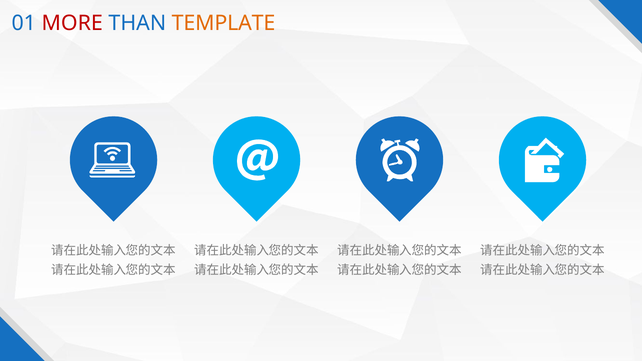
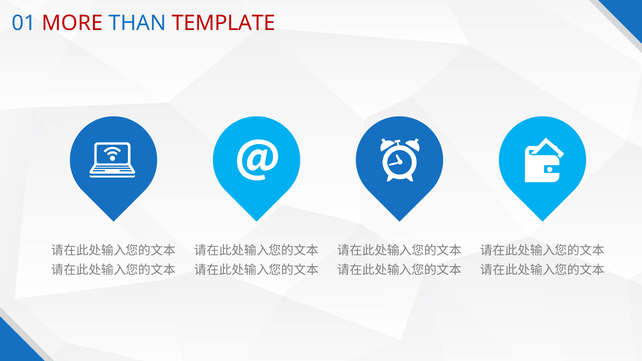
TEMPLATE colour: orange -> red (224, 23)
